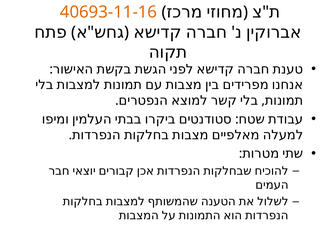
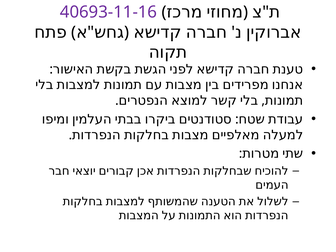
40693-11-16 colour: orange -> purple (109, 12)
